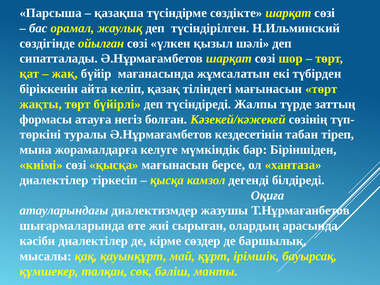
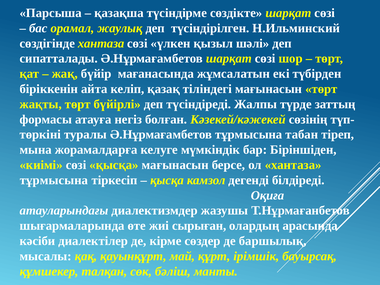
сөздігінде ойылған: ойылған -> хантаза (101, 43)
Ә.Нұрмағамбетов кездесетінін: кездесетінін -> тұрмысына (249, 135)
диалектілер: диалектілер -> тұрмысына (54, 180)
